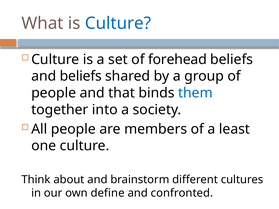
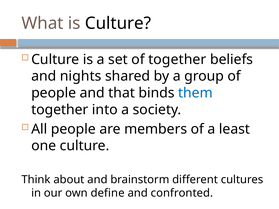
Culture colour: blue -> black (118, 23)
of forehead: forehead -> together (177, 60)
and beliefs: beliefs -> nights (81, 76)
